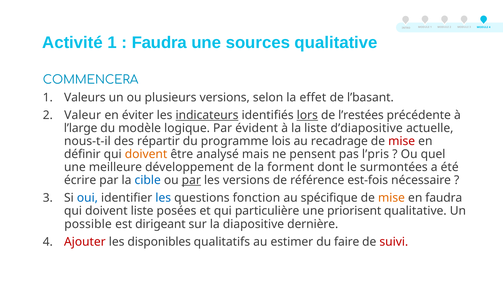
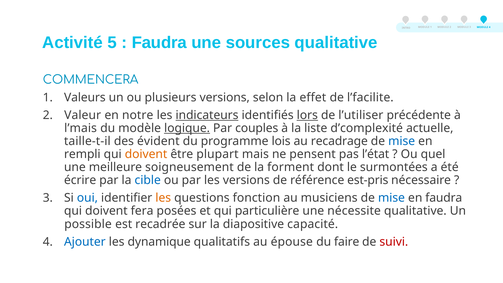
Activité 1: 1 -> 5 (112, 43)
l’basant: l’basant -> l’facilite (370, 97)
éviter: éviter -> notre (138, 115)
l’restées: l’restées -> l’utiliser (361, 115)
l’large: l’large -> l’mais (81, 128)
logique underline: none -> present (187, 128)
évident: évident -> couples (257, 128)
d’diapositive: d’diapositive -> d’complexité (367, 128)
nous-t-il: nous-t-il -> taille-t-il (87, 141)
répartir: répartir -> évident (158, 141)
mise colour: red -> blue (402, 141)
définir: définir -> rempli (82, 154)
analysé: analysé -> plupart (217, 154)
l’pris: l’pris -> l’état (376, 154)
développement: développement -> soigneusement (189, 167)
par underline: present -> none (191, 180)
est-fois: est-fois -> est-pris (368, 180)
les colour: blue -> orange (163, 198)
spécifique: spécifique -> musiciens (329, 198)
mise colour: orange -> blue (391, 198)
doivent liste: liste -> fera (142, 211)
priorisent: priorisent -> nécessite (354, 211)
dirigeant: dirigeant -> recadrée (160, 224)
dernière: dernière -> capacité (313, 224)
Ajouter colour: red -> blue (85, 242)
disponibles: disponibles -> dynamique (159, 242)
estimer: estimer -> épouse (292, 242)
